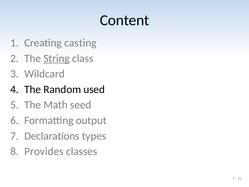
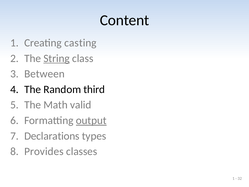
Wildcard: Wildcard -> Between (44, 74)
used: used -> third (94, 89)
seed: seed -> valid (81, 105)
output underline: none -> present (91, 120)
